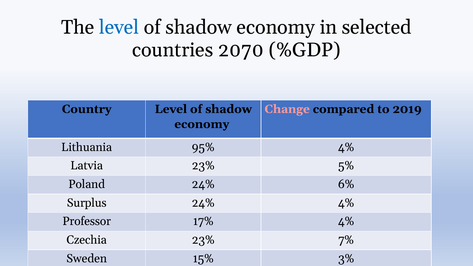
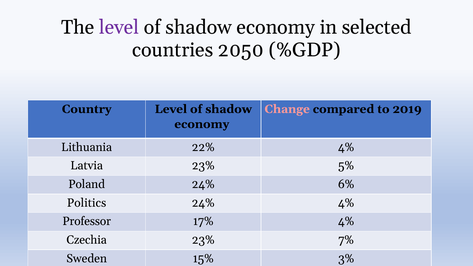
level colour: blue -> purple (119, 27)
2070: 2070 -> 2050 (241, 50)
95%: 95% -> 22% (203, 147)
Surplus: Surplus -> Politics (87, 203)
